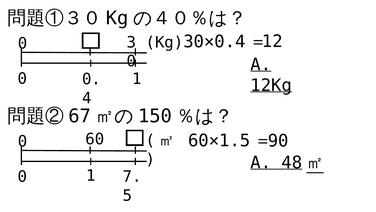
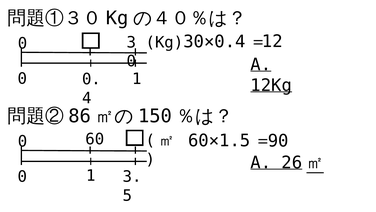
67: 67 -> 86 (80, 116)
48: 48 -> 26 (292, 162)
7: 7 -> 3 (132, 176)
